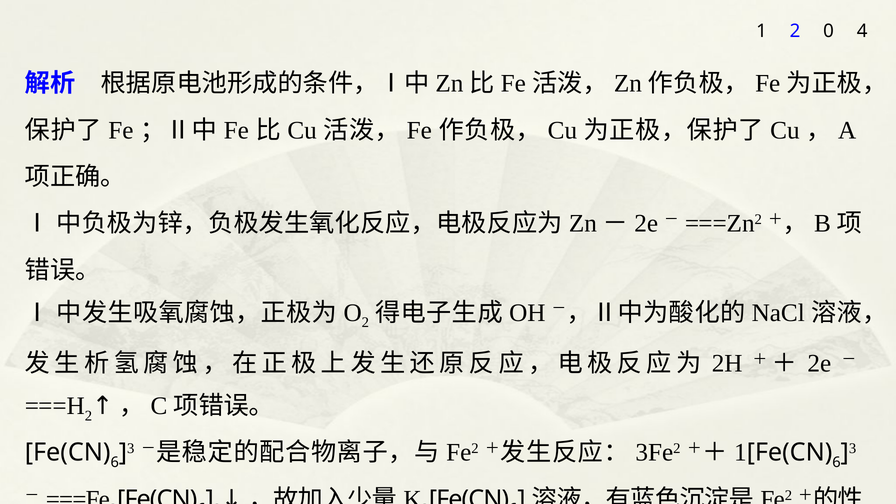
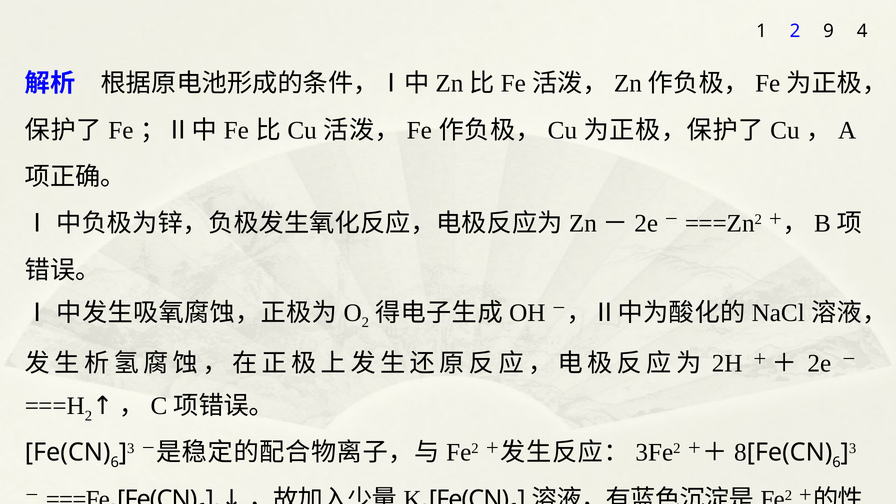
0: 0 -> 9 (829, 31)
1: 1 -> 8 (740, 453)
